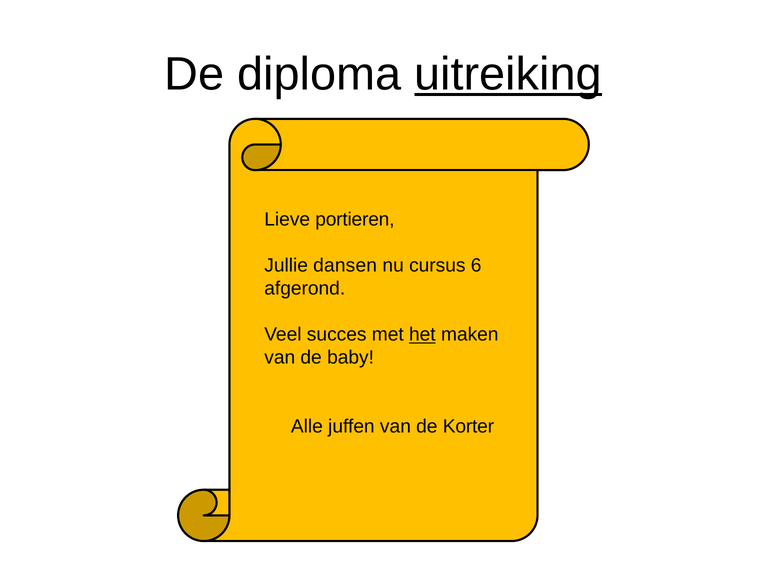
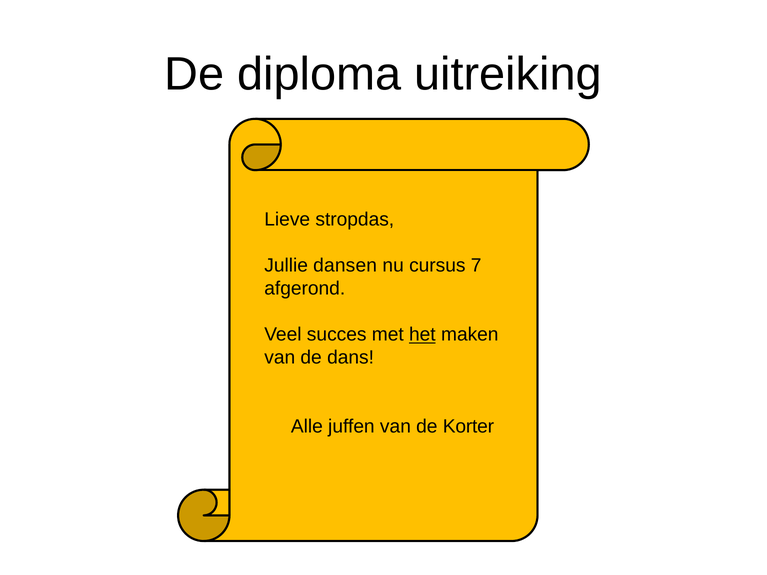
uitreiking underline: present -> none (508, 74)
portieren: portieren -> stropdas (355, 220)
6: 6 -> 7 (476, 266)
baby: baby -> dans (351, 358)
